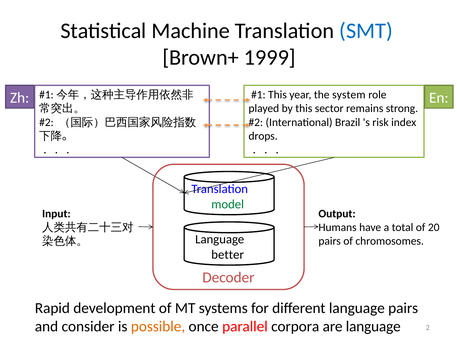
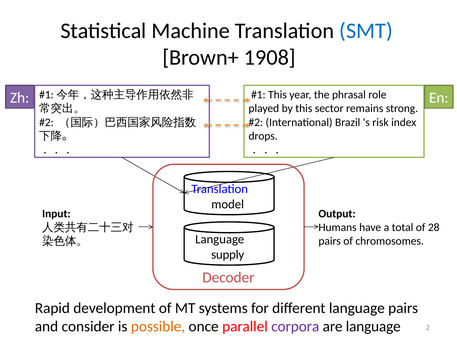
1999: 1999 -> 1908 (270, 58)
system: system -> phrasal (349, 95)
model colour: green -> black (228, 204)
20: 20 -> 28 (434, 227)
better: better -> supply (228, 255)
corpora colour: black -> purple (295, 326)
